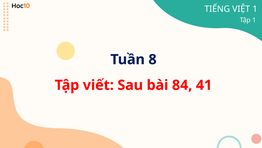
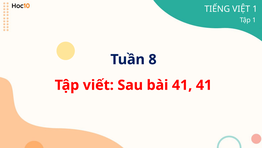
bài 84: 84 -> 41 (182, 85)
